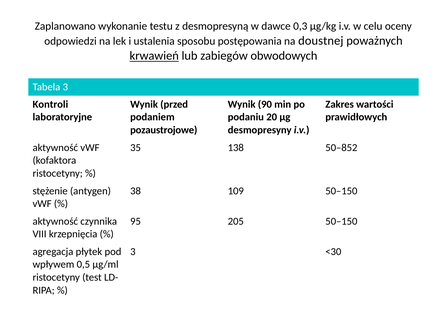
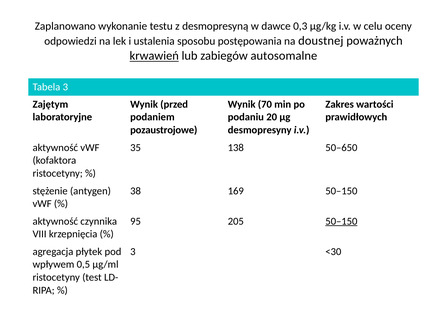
obwodowych: obwodowych -> autosomalne (284, 56)
Kontroli: Kontroli -> Zajętym (50, 104)
90: 90 -> 70 (265, 104)
50–852: 50–852 -> 50–650 (341, 148)
109: 109 -> 169 (236, 191)
50–150 underline: none -> present (341, 221)
